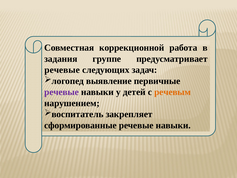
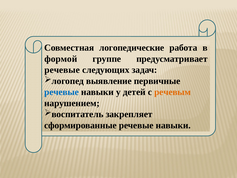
коррекционной: коррекционной -> логопедические (132, 48)
задания: задания -> формой (61, 59)
речевые colour: purple -> blue (62, 92)
